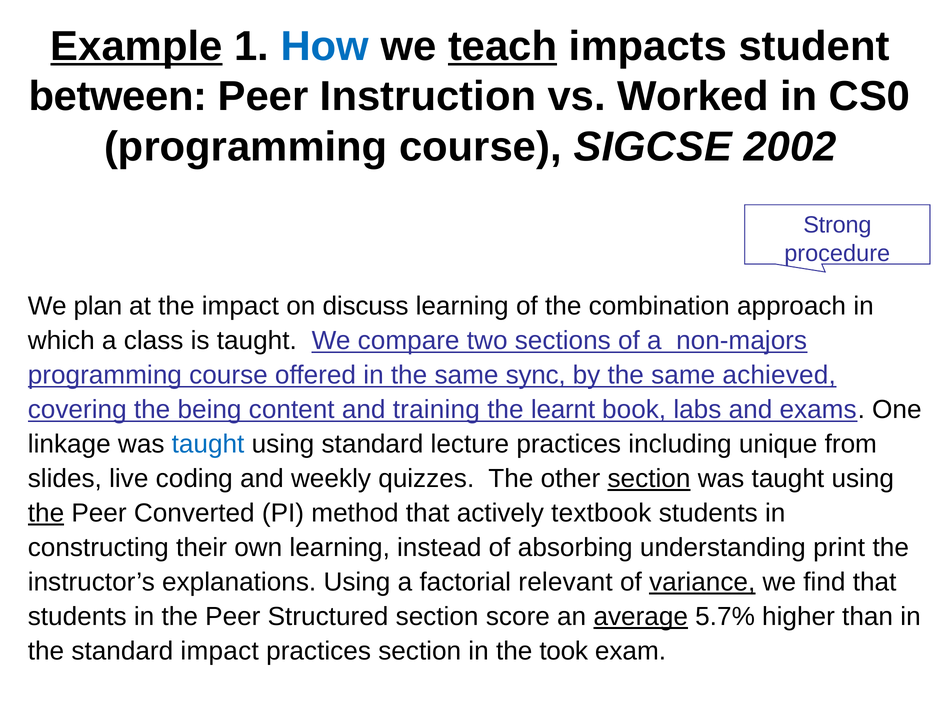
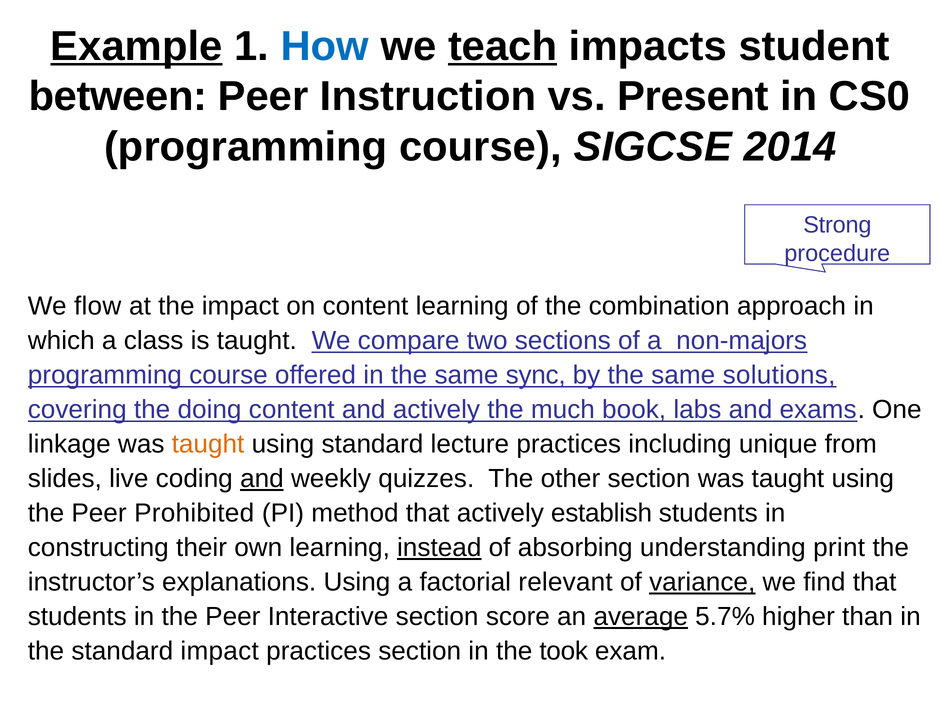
Worked: Worked -> Present (693, 96)
2002: 2002 -> 2014 (790, 147)
plan: plan -> flow (98, 306)
on discuss: discuss -> content (365, 306)
achieved: achieved -> solutions (779, 375)
being: being -> doing (210, 410)
and training: training -> actively (436, 410)
learnt: learnt -> much (563, 410)
taught colour: blue -> orange (208, 444)
and underline: none -> present (262, 479)
section underline: present -> none (649, 479)
the underline: present -> none (46, 513)
Converted: Converted -> Prohibited (194, 513)
textbook: textbook -> establish (602, 513)
instead underline: none -> present (439, 548)
Structured: Structured -> Interactive (328, 617)
